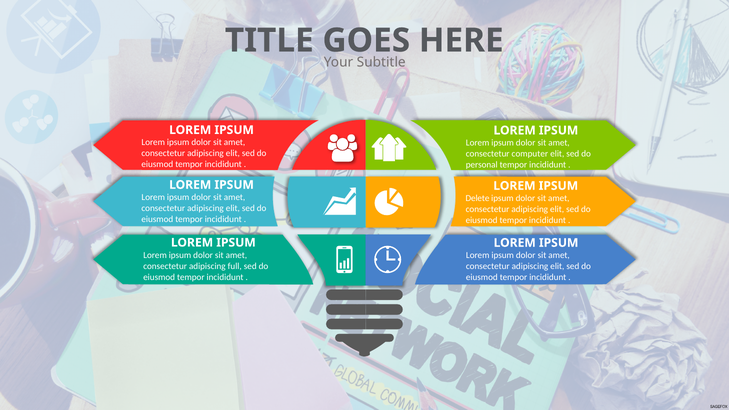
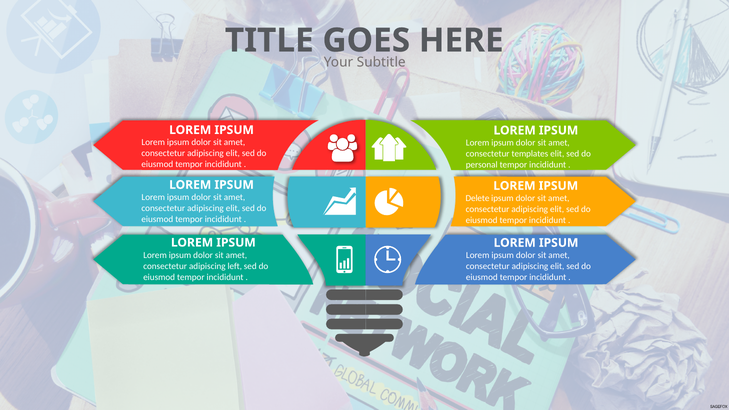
computer: computer -> templates (530, 154)
full: full -> left (235, 266)
